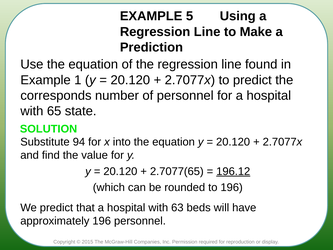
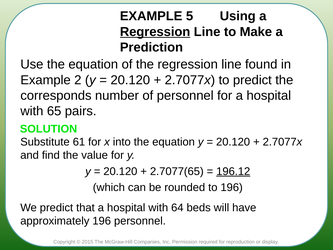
Regression underline: none -> present (155, 32)
1: 1 -> 2 (78, 80)
state: state -> pairs (81, 111)
94: 94 -> 61 (79, 142)
63: 63 -> 64 (177, 207)
